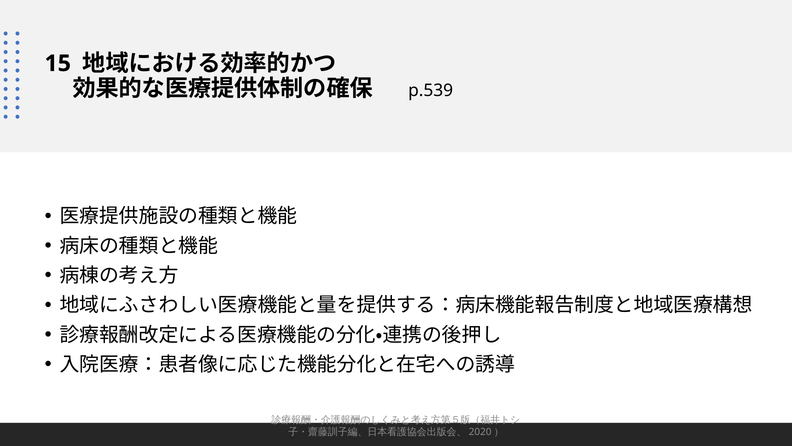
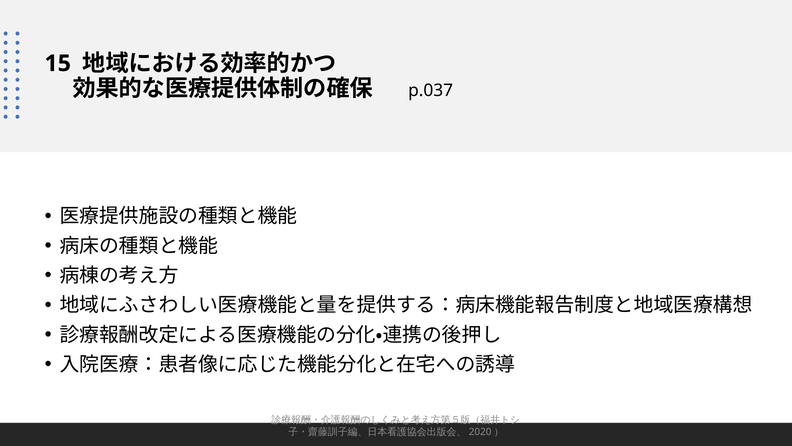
p.539: p.539 -> p.037 (431, 90)
